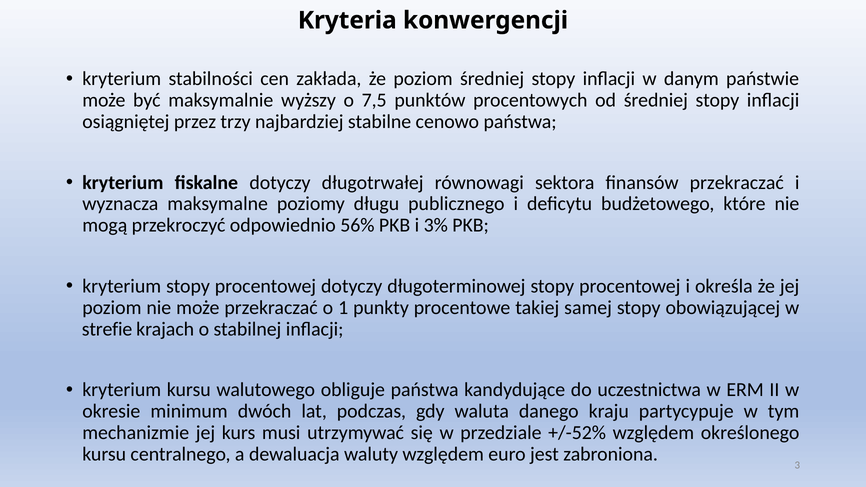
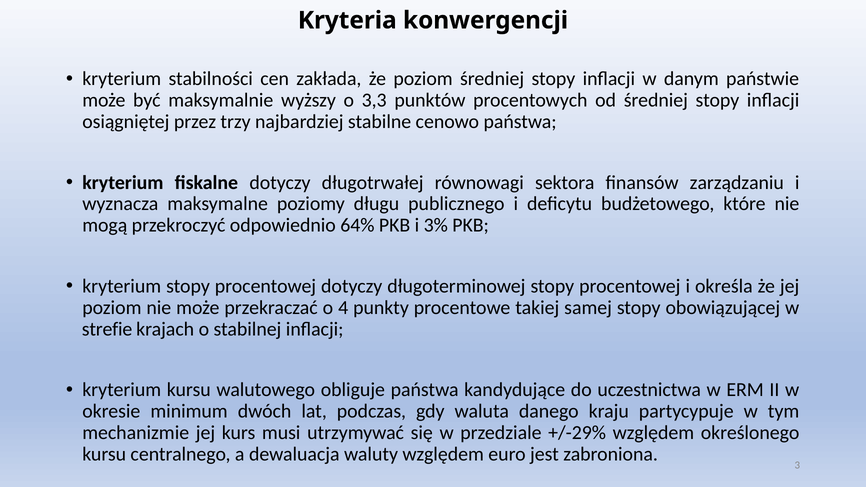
7,5: 7,5 -> 3,3 (374, 100)
finansów przekraczać: przekraczać -> zarządzaniu (737, 183)
56%: 56% -> 64% (357, 225)
1: 1 -> 4 (343, 308)
+/-52%: +/-52% -> +/-29% (577, 433)
